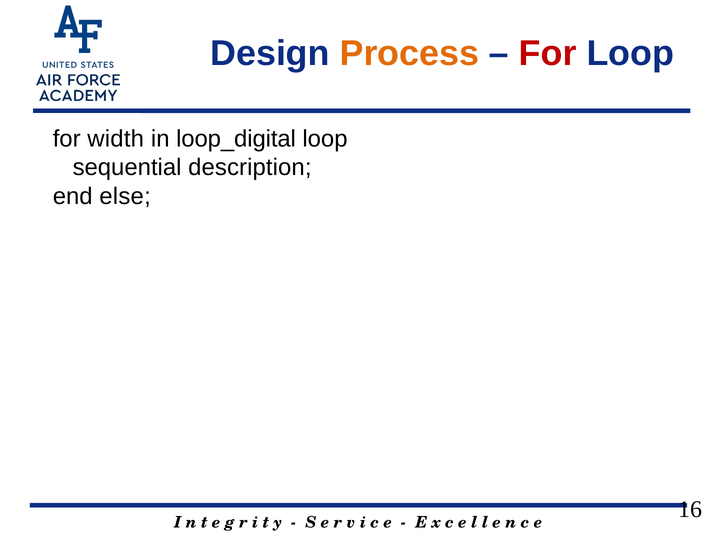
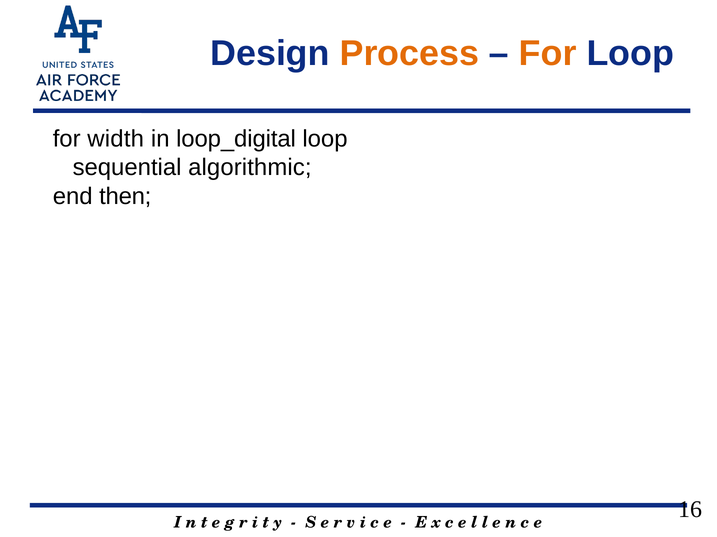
For colour: red -> orange (548, 53)
description: description -> algorithmic (250, 168)
else: else -> then (125, 196)
